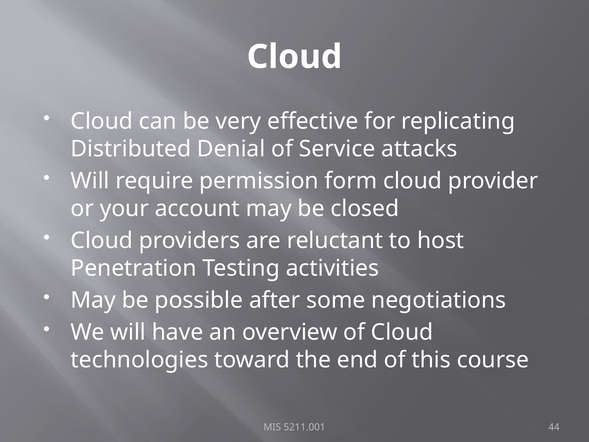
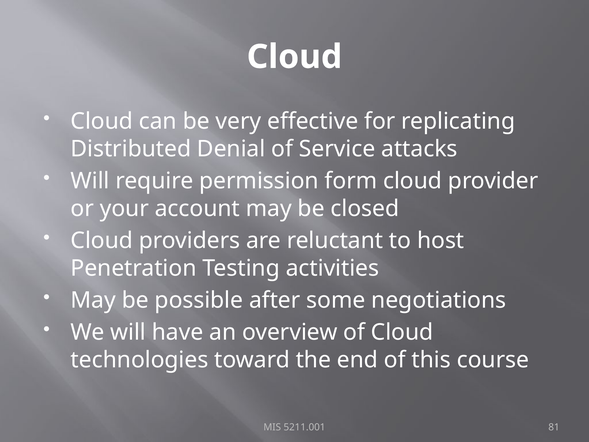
44: 44 -> 81 (554, 427)
